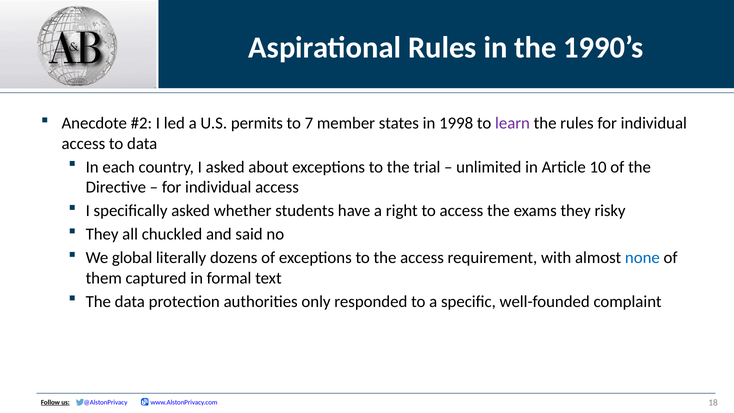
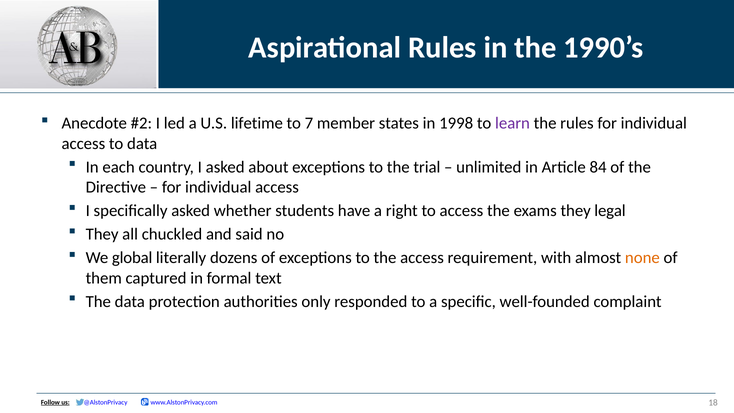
permits: permits -> lifetime (257, 123)
10: 10 -> 84 (598, 167)
risky: risky -> legal (610, 211)
none colour: blue -> orange (642, 258)
